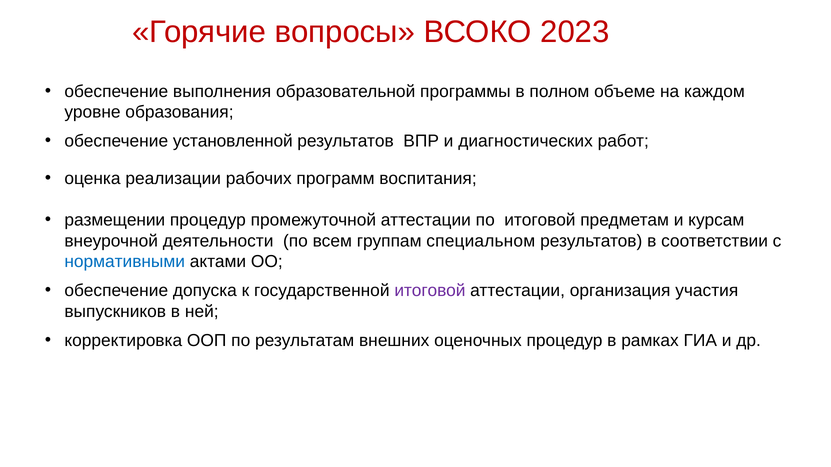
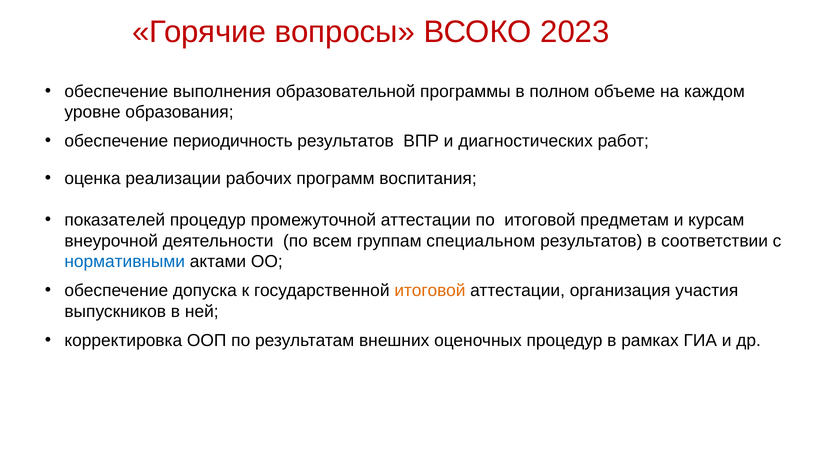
установленной: установленной -> периодичность (233, 141)
размещении: размещении -> показателей (115, 220)
итоговой colour: purple -> orange (430, 291)
